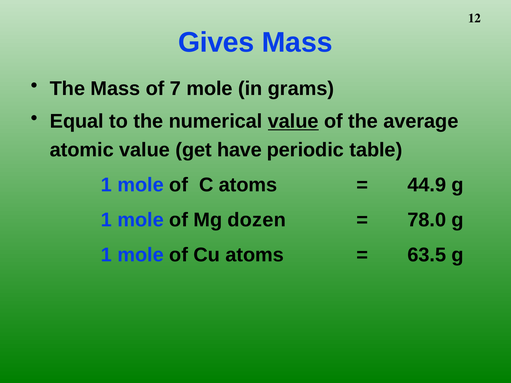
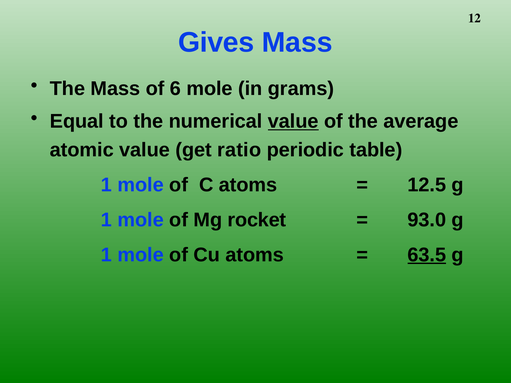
7: 7 -> 6 (175, 89)
have: have -> ratio (239, 150)
44.9: 44.9 -> 12.5 (427, 185)
dozen: dozen -> rocket (257, 220)
78.0: 78.0 -> 93.0 (427, 220)
63.5 underline: none -> present (427, 255)
